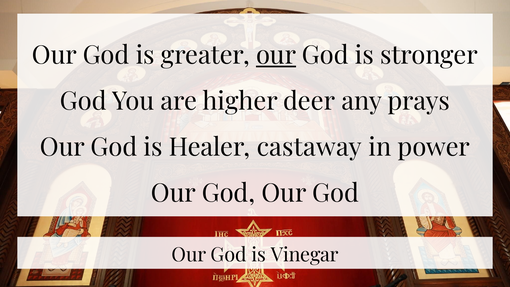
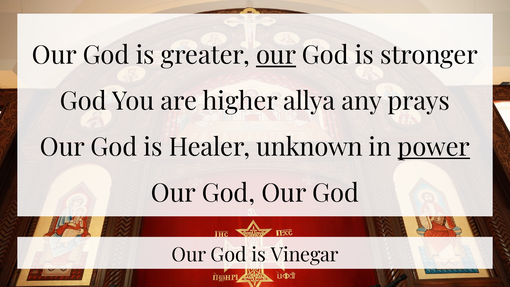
deer: deer -> allya (309, 101)
castaway: castaway -> unknown (310, 147)
power underline: none -> present (434, 147)
